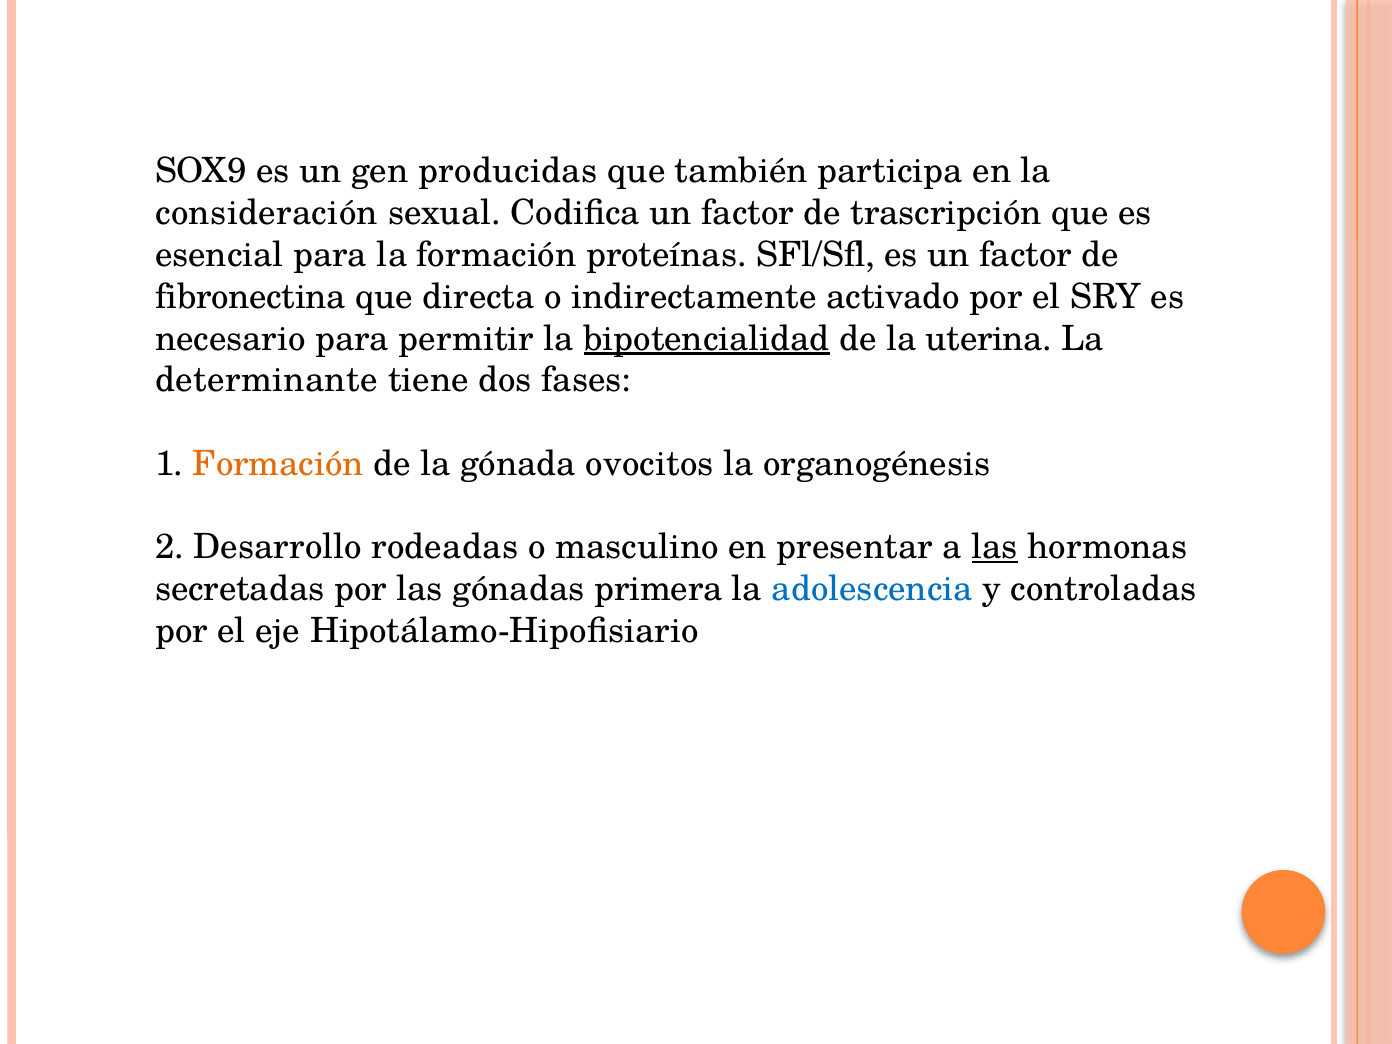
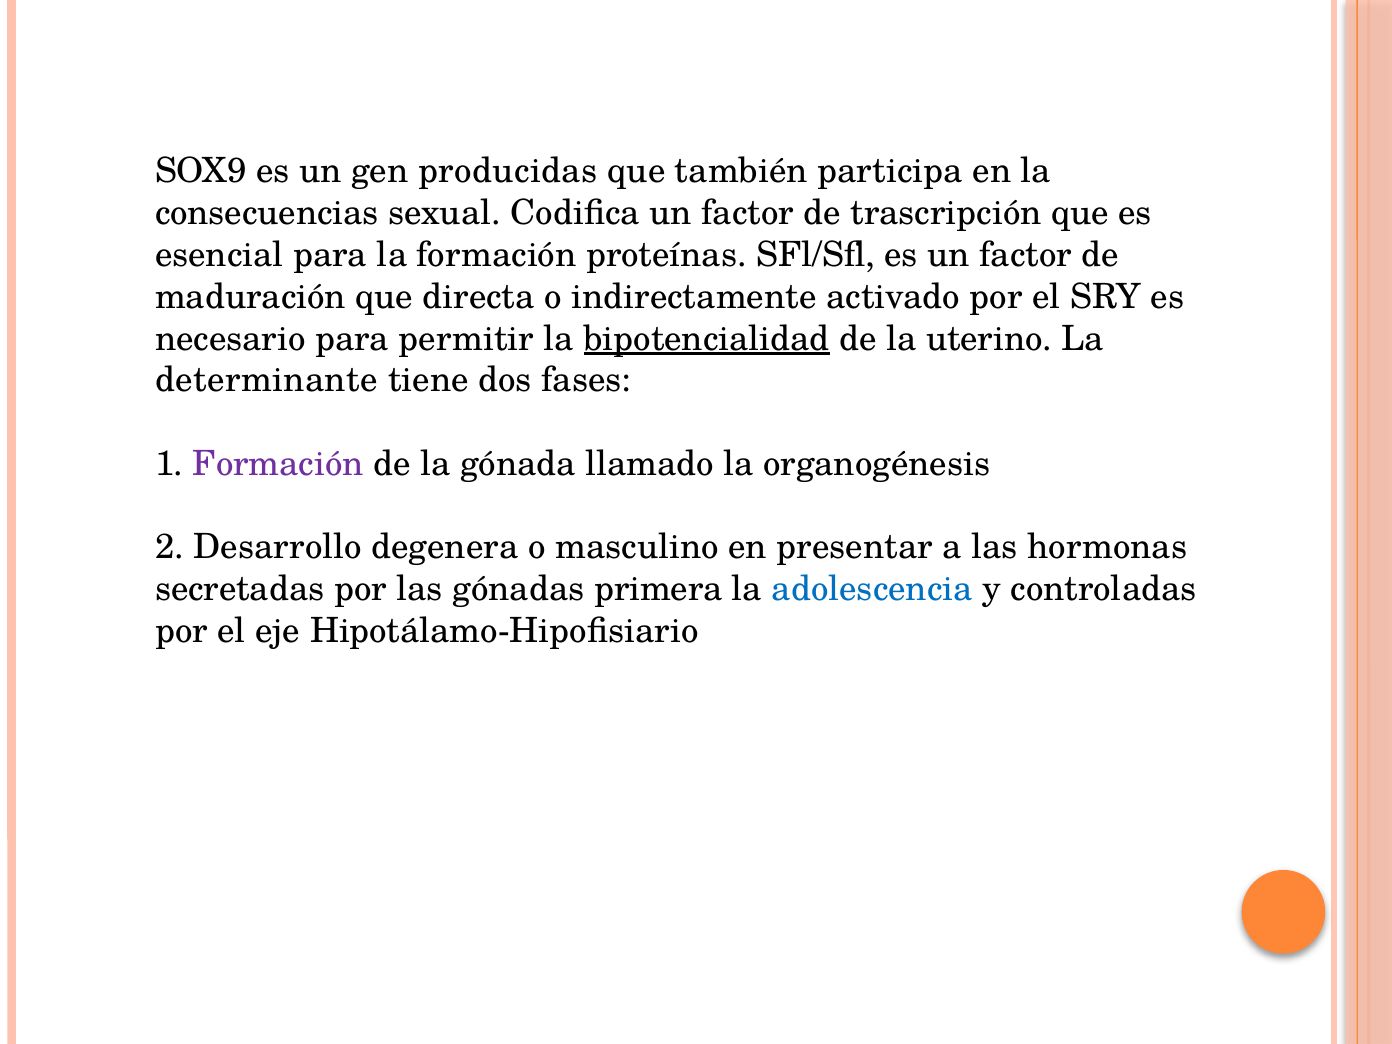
consideración: consideración -> consecuencias (267, 213)
fibronectina: fibronectina -> maduración (251, 297)
uterina: uterina -> uterino (989, 339)
Formación colour: orange -> purple (278, 464)
ovocitos: ovocitos -> llamado (650, 464)
rodeadas: rodeadas -> degenera (445, 547)
las underline: present -> none (995, 547)
